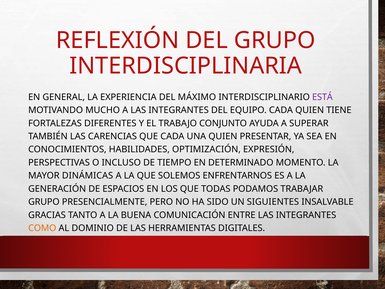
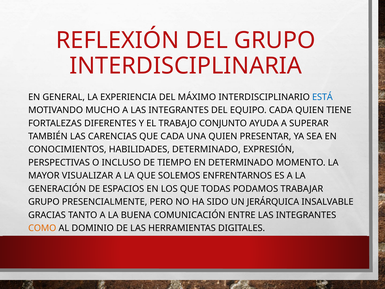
ESTÁ colour: purple -> blue (322, 97)
HABILIDADES OPTIMIZACIÓN: OPTIMIZACIÓN -> DETERMINADO (206, 149)
DINÁMICAS: DINÁMICAS -> VISUALIZAR (88, 176)
SIGUIENTES: SIGUIENTES -> JERÁRQUICA (273, 202)
